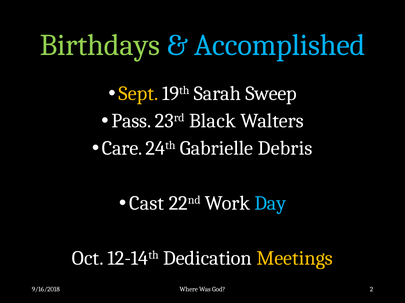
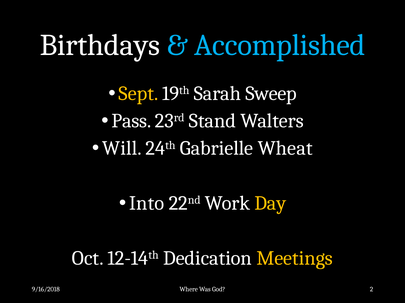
Birthdays colour: light green -> white (100, 45)
Black: Black -> Stand (212, 121)
Care: Care -> Will (122, 149)
Debris: Debris -> Wheat (285, 149)
Cast: Cast -> Into (147, 204)
Day colour: light blue -> yellow (270, 204)
